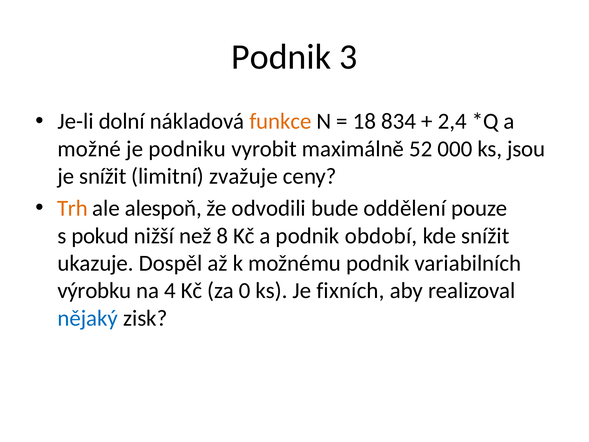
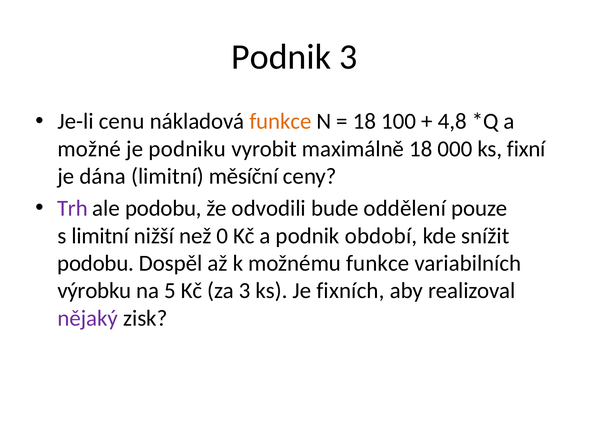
dolní: dolní -> cenu (122, 121)
834: 834 -> 100 (399, 121)
2,4: 2,4 -> 4,8 (452, 121)
maximálně 52: 52 -> 18 (421, 149)
jsou: jsou -> fixní (526, 149)
je snížit: snížit -> dána (103, 176)
zvažuje: zvažuje -> měsíční (244, 176)
Trh colour: orange -> purple (72, 208)
ale alespoň: alespoň -> podobu (163, 208)
s pokud: pokud -> limitní (100, 236)
8: 8 -> 0 (222, 236)
ukazuje: ukazuje -> podobu (96, 263)
možnému podnik: podnik -> funkce (378, 263)
4: 4 -> 5 (170, 291)
za 0: 0 -> 3 (245, 291)
nějaký colour: blue -> purple (88, 318)
